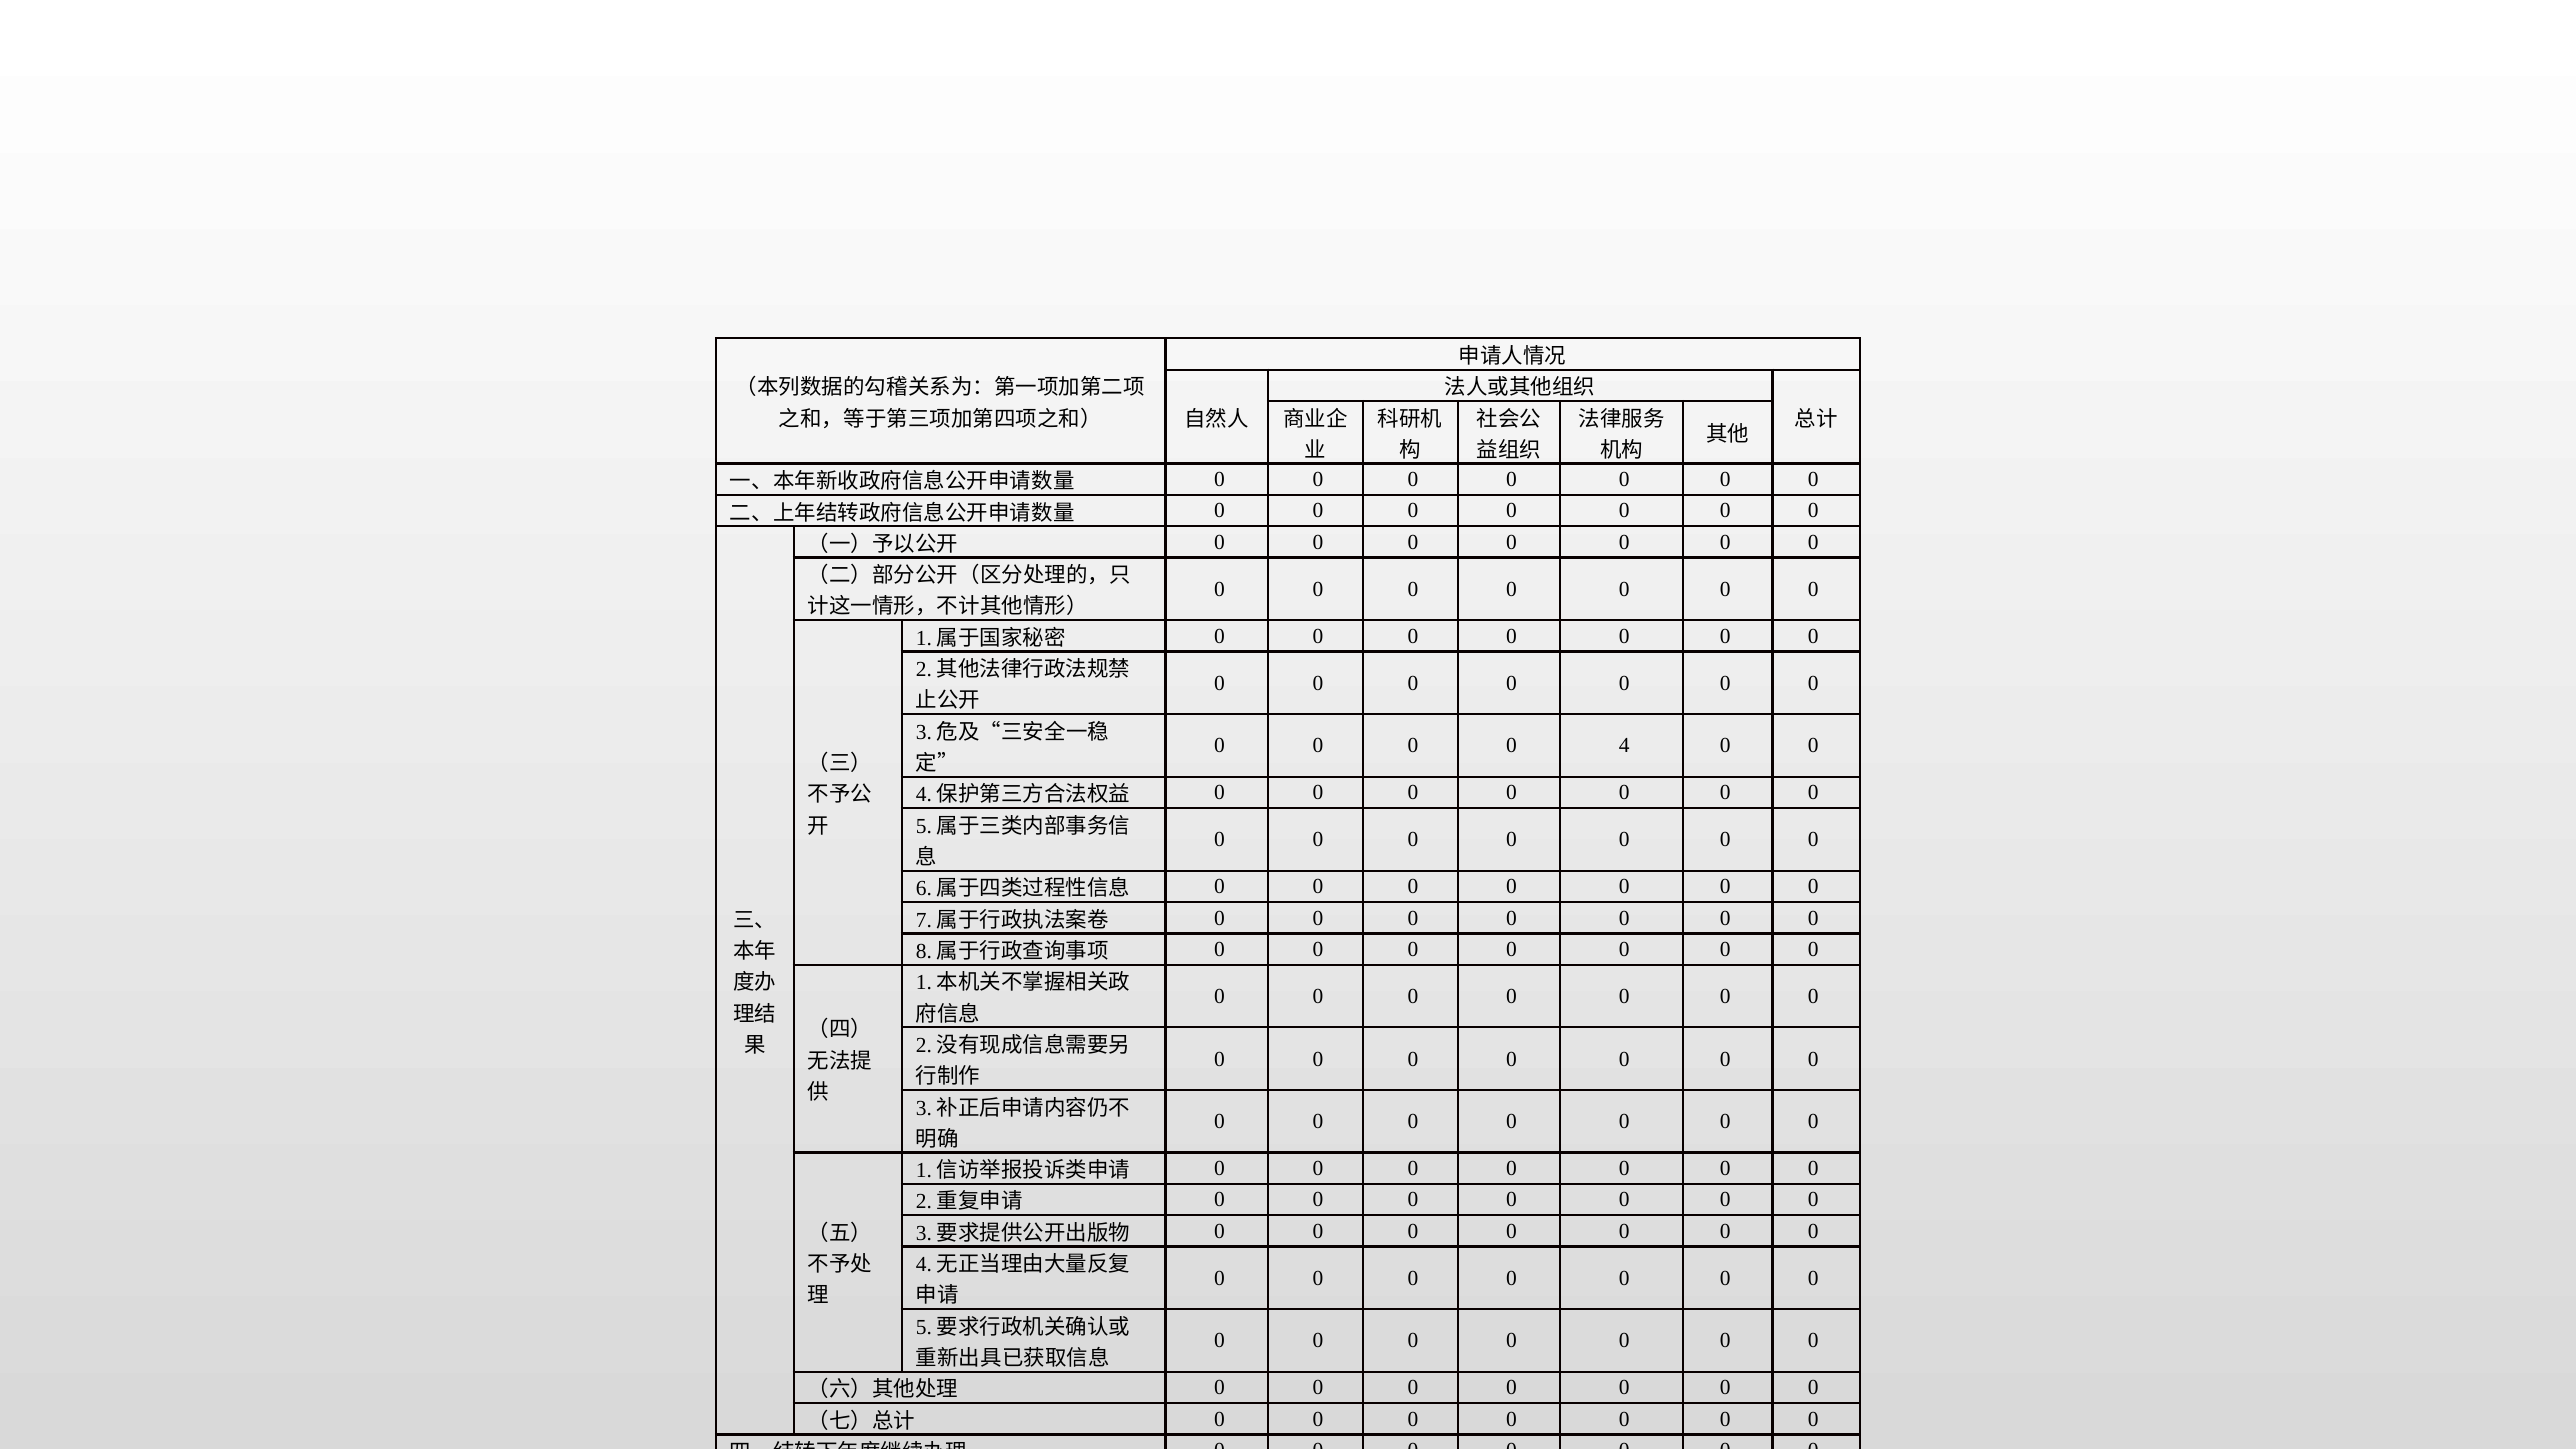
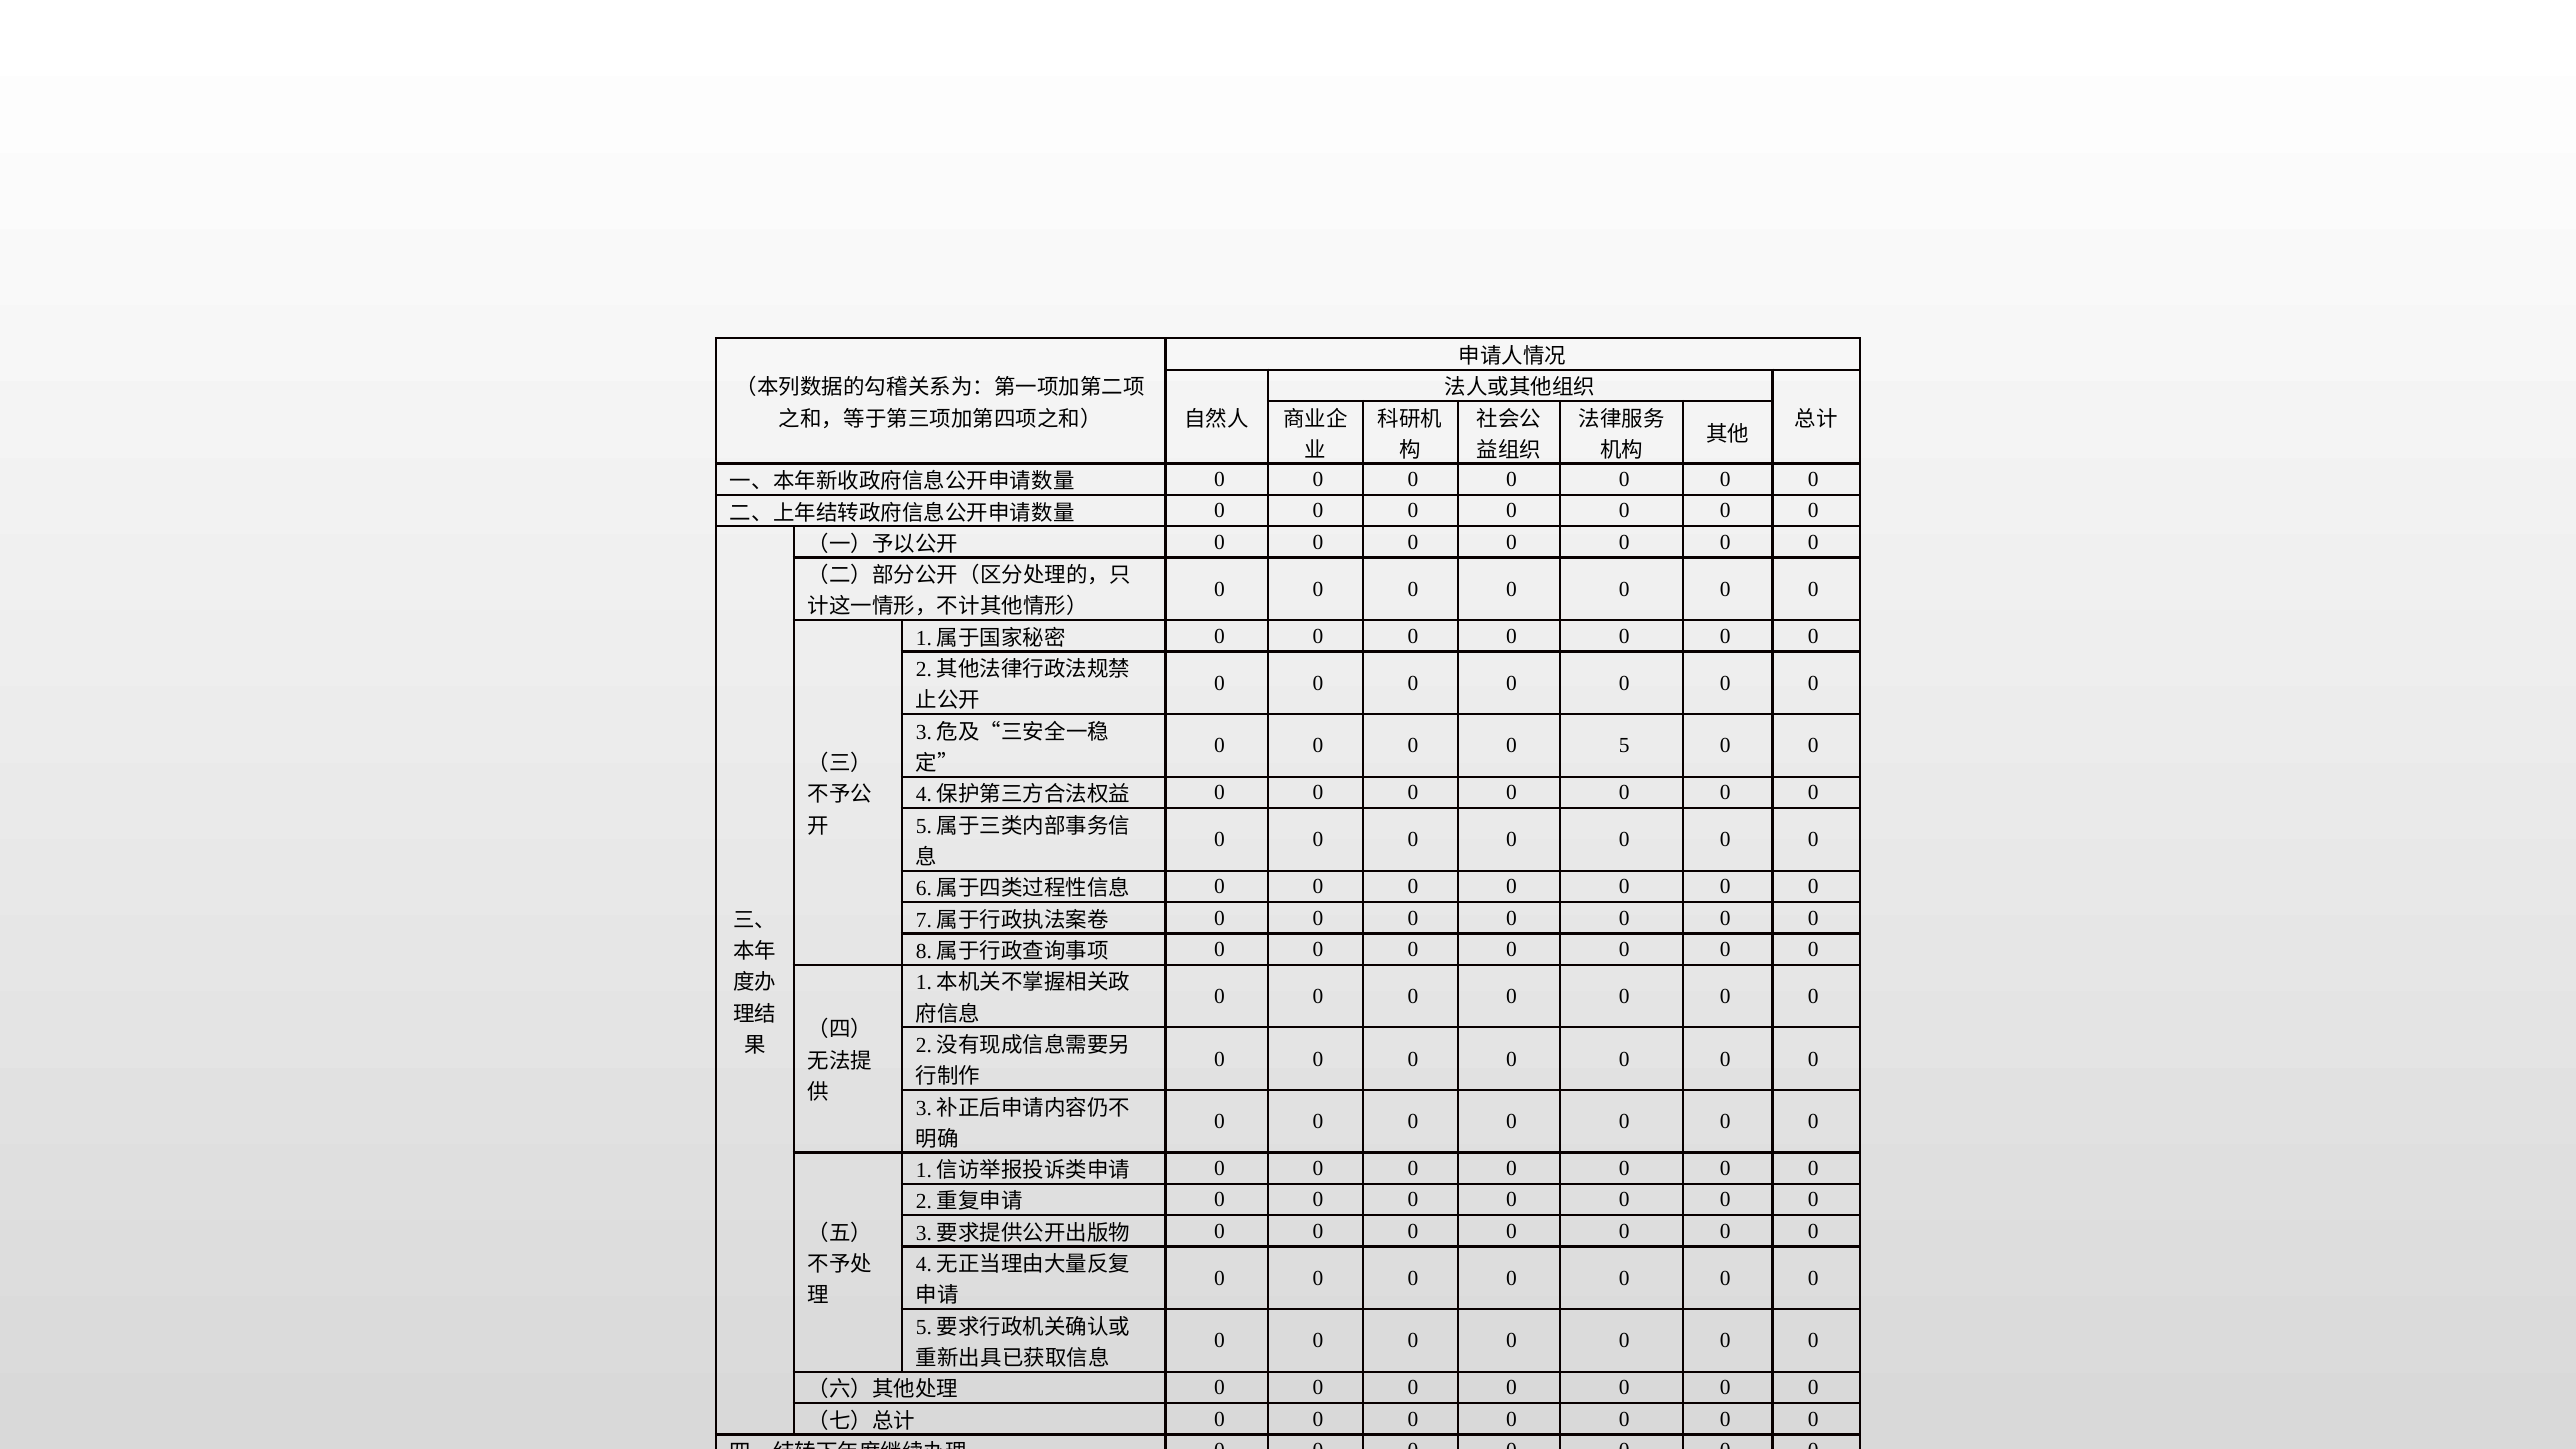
4: 4 -> 5 (1624, 746)
